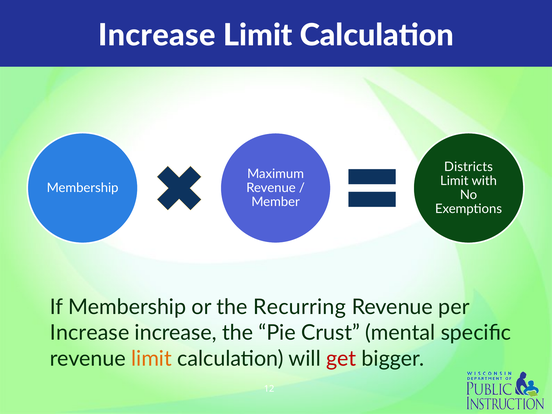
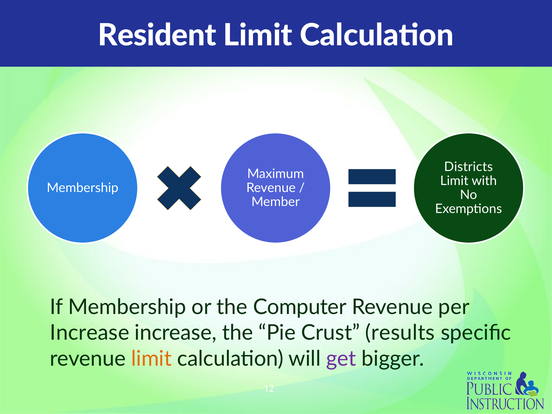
Increase: Increase -> Resident (157, 35)
Recurring: Recurring -> Computer (300, 307)
mental: mental -> results (400, 333)
get colour: red -> purple (341, 359)
